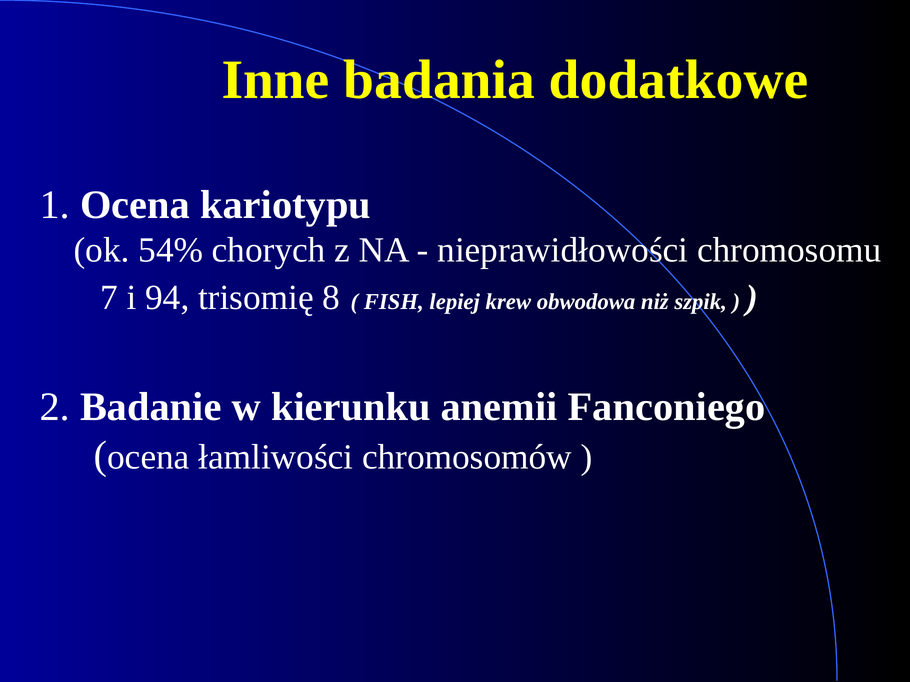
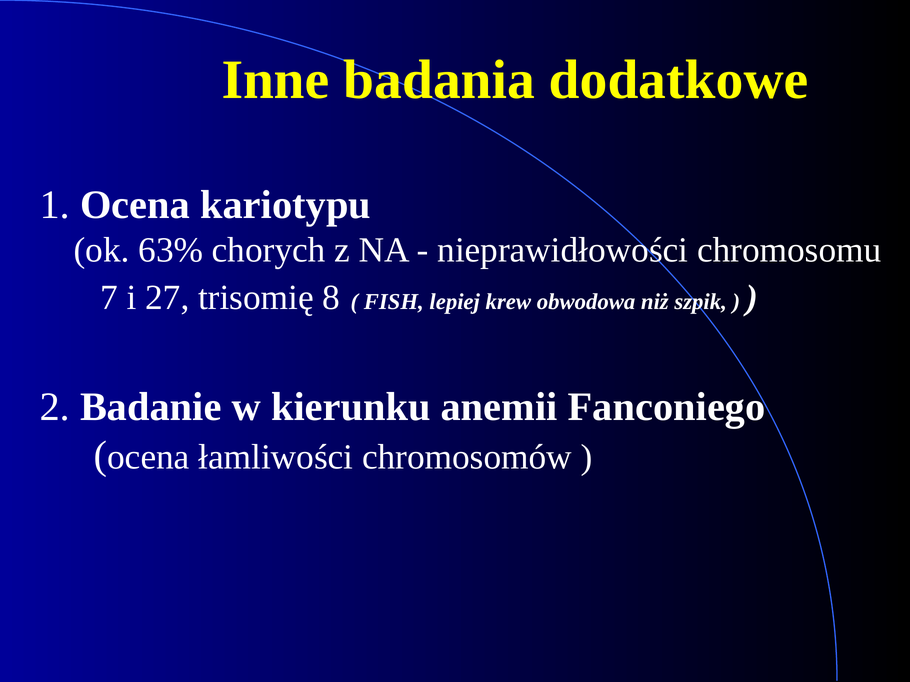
54%: 54% -> 63% (171, 250)
94: 94 -> 27 (167, 298)
